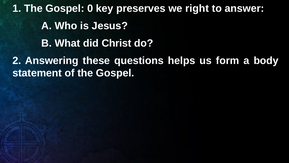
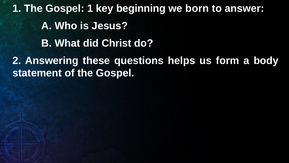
Gospel 0: 0 -> 1 (90, 8)
preserves: preserves -> beginning (141, 8)
right: right -> born (197, 8)
